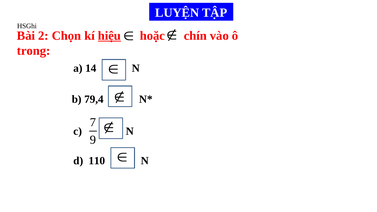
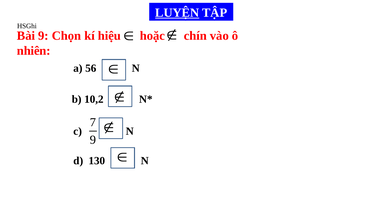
LUYỆN underline: none -> present (177, 13)
Bài 2: 2 -> 9 (43, 36)
hiệu underline: present -> none (109, 36)
trong: trong -> nhiên (34, 51)
14: 14 -> 56 (91, 68)
79,4: 79,4 -> 10,2 (94, 99)
110: 110 -> 130 (97, 161)
